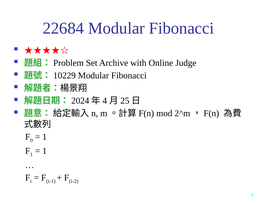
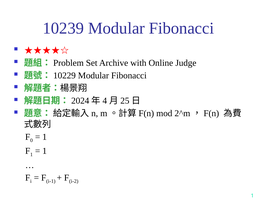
22684: 22684 -> 10239 (63, 28)
